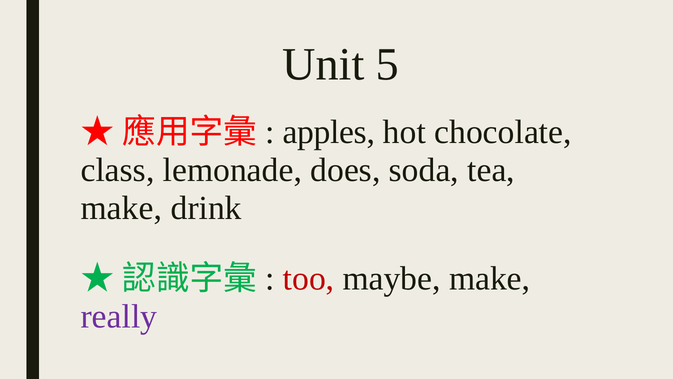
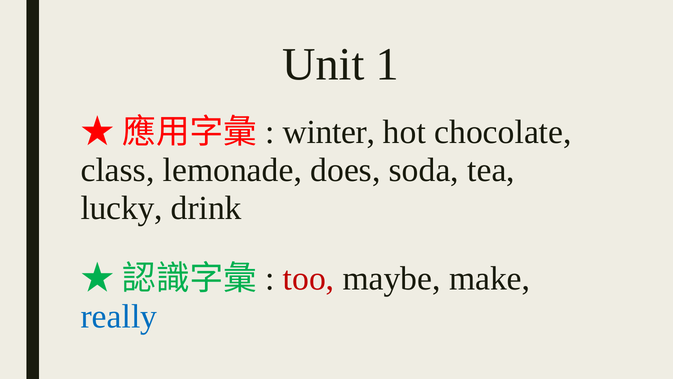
5: 5 -> 1 (387, 65)
apples: apples -> winter (329, 132)
make: make -> lucky (122, 208)
really colour: purple -> blue (119, 316)
